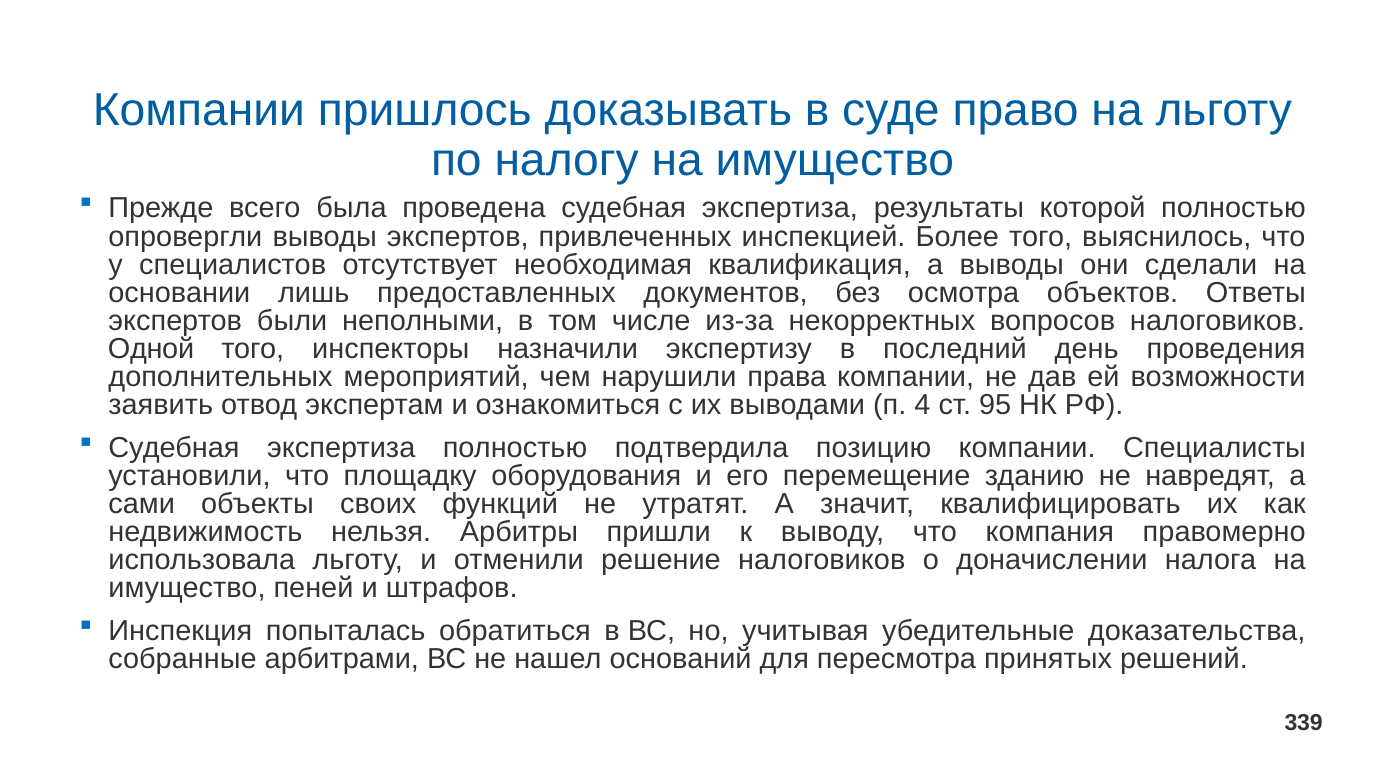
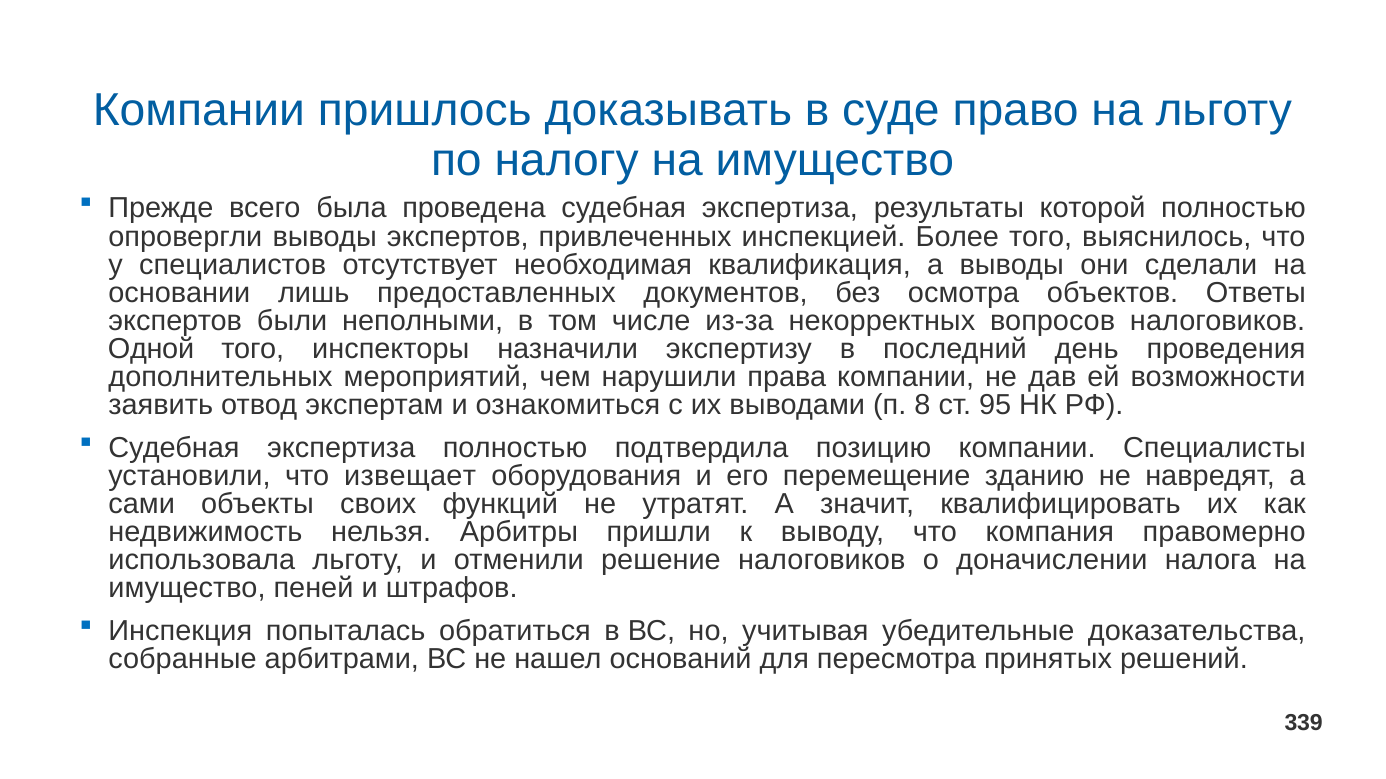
4: 4 -> 8 (922, 405)
площадку: площадку -> извещает (410, 476)
